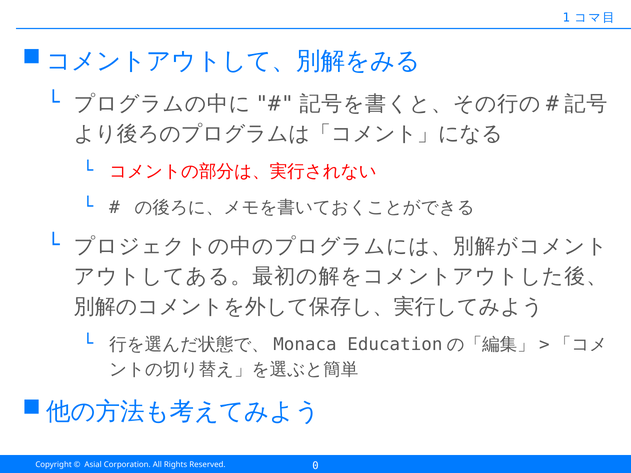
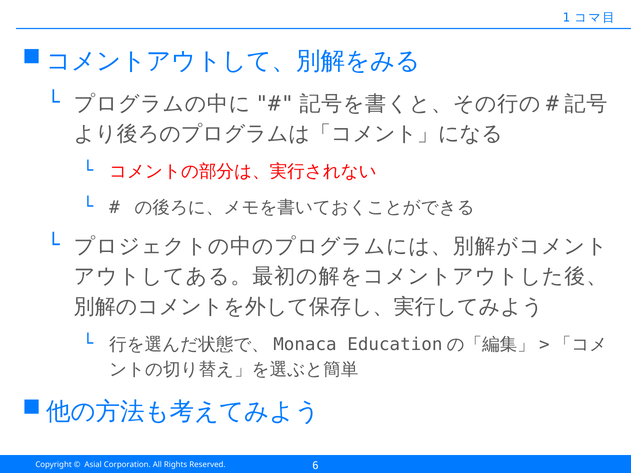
0: 0 -> 6 (316, 466)
